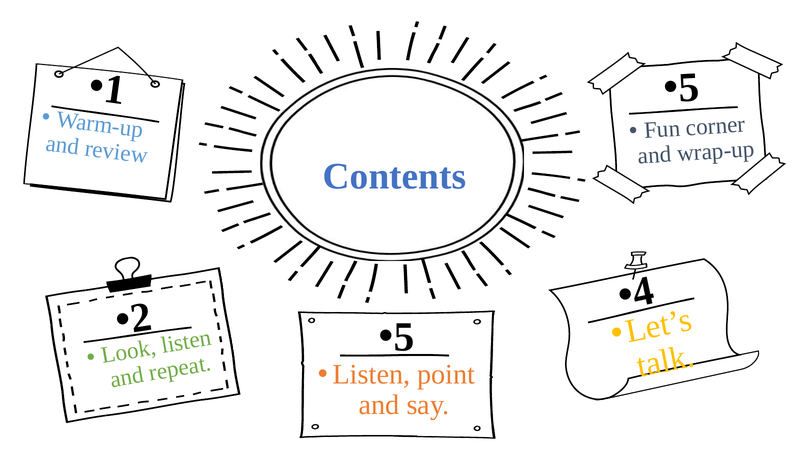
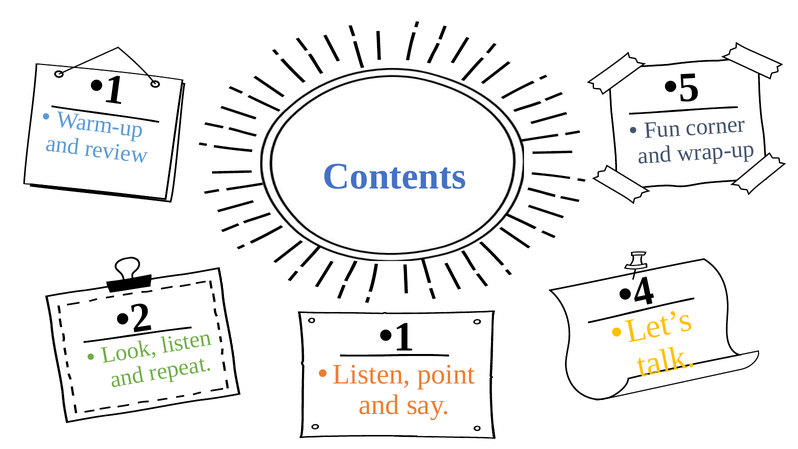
5: 5 -> 1 (404, 337)
